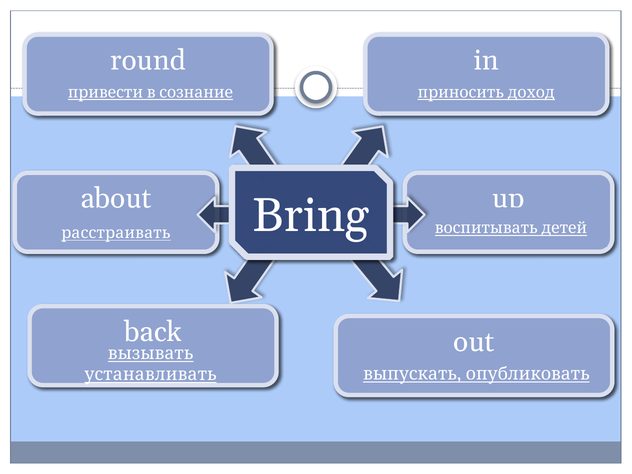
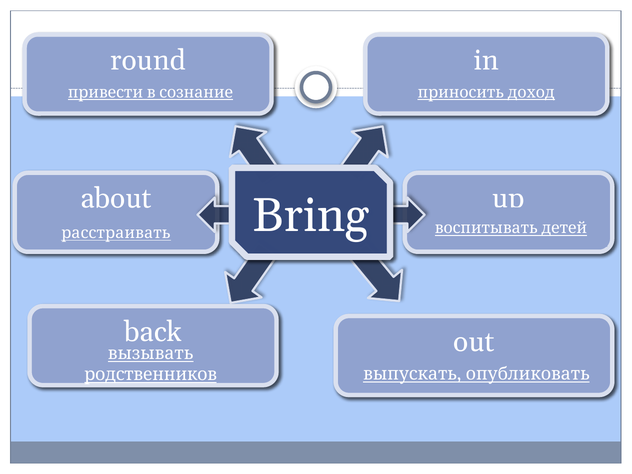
устанавливать: устанавливать -> родственников (151, 375)
